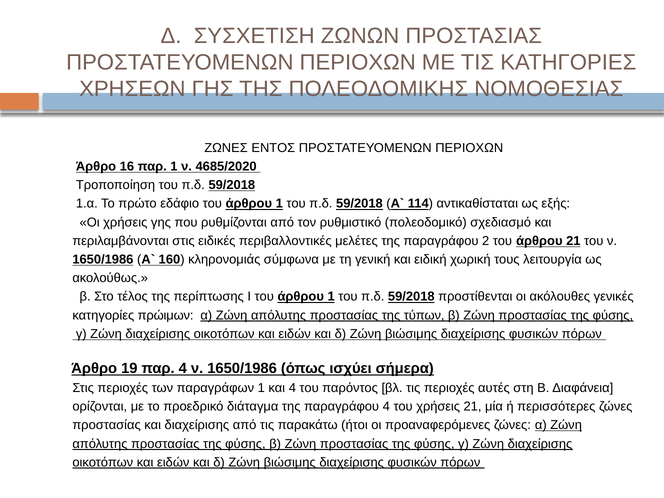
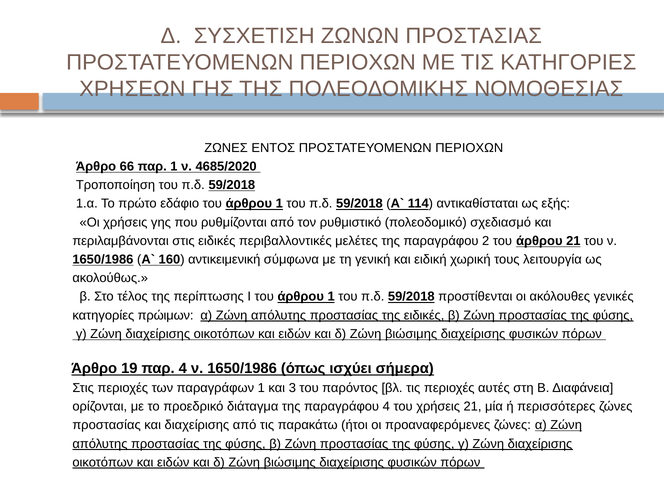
16: 16 -> 66 (127, 166)
κληρονομιάς: κληρονομιάς -> αντικειμενική (224, 260)
της τύπων: τύπων -> ειδικές (424, 315)
και 4: 4 -> 3 (292, 388)
